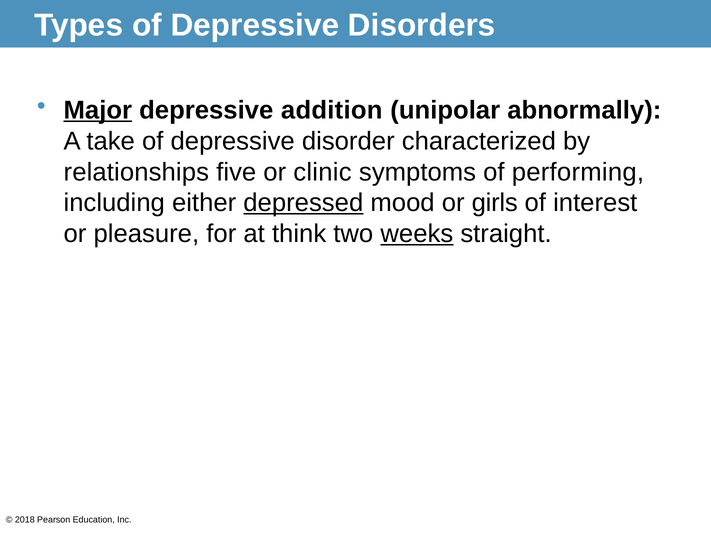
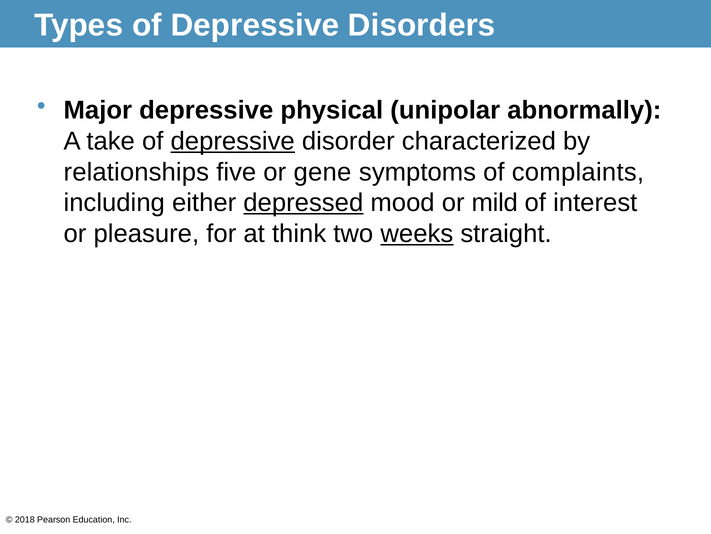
Major underline: present -> none (98, 110)
addition: addition -> physical (332, 110)
depressive underline: none -> present (233, 141)
clinic: clinic -> gene (322, 172)
performing: performing -> complaints (578, 172)
girls: girls -> mild (495, 203)
